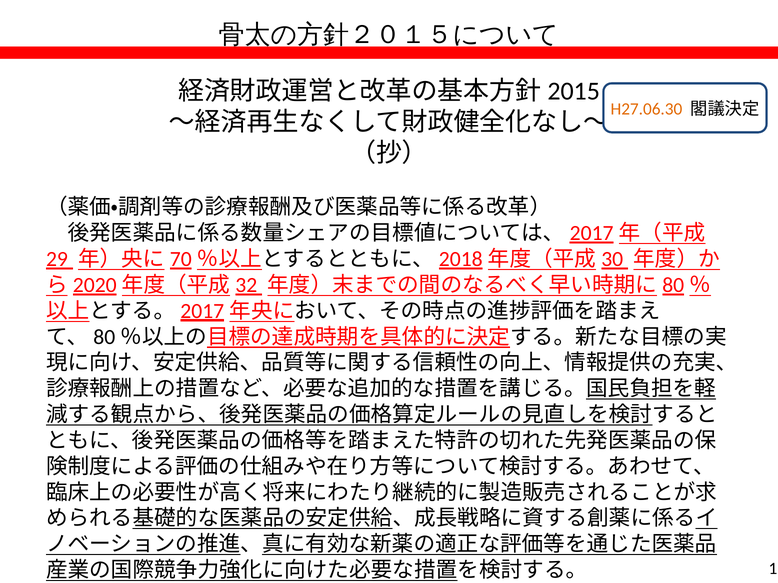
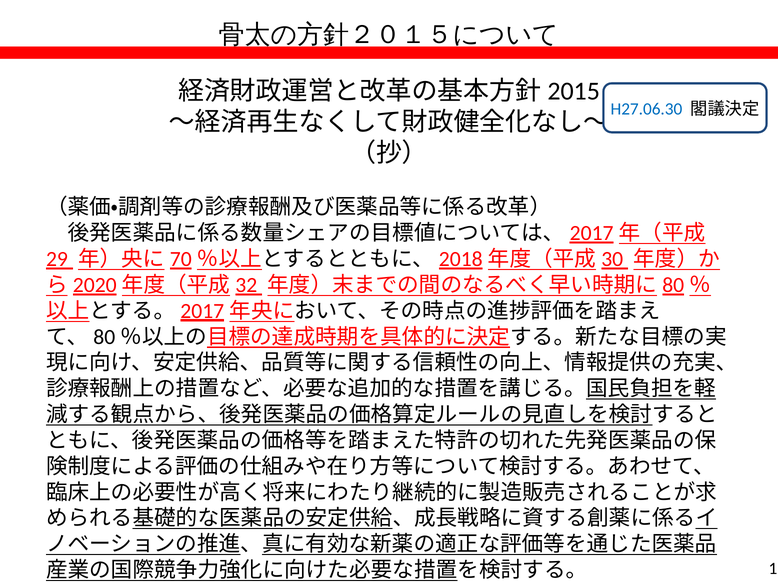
H27.06.30 colour: orange -> blue (646, 109)
